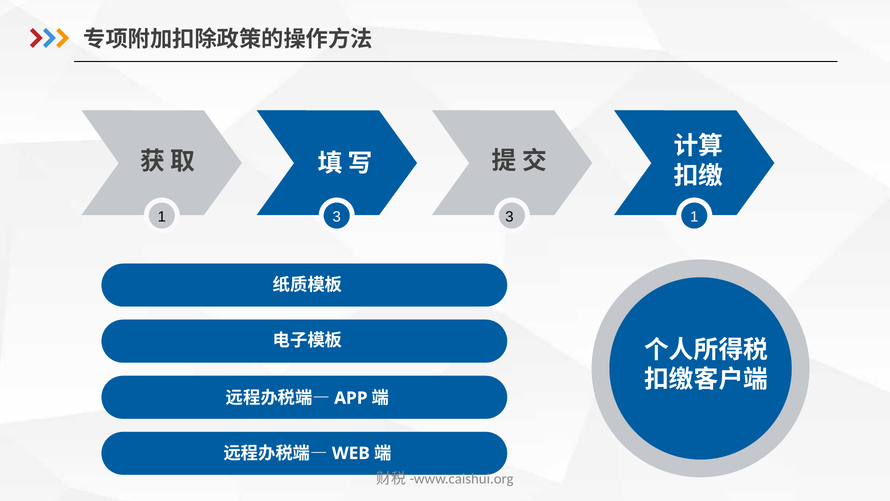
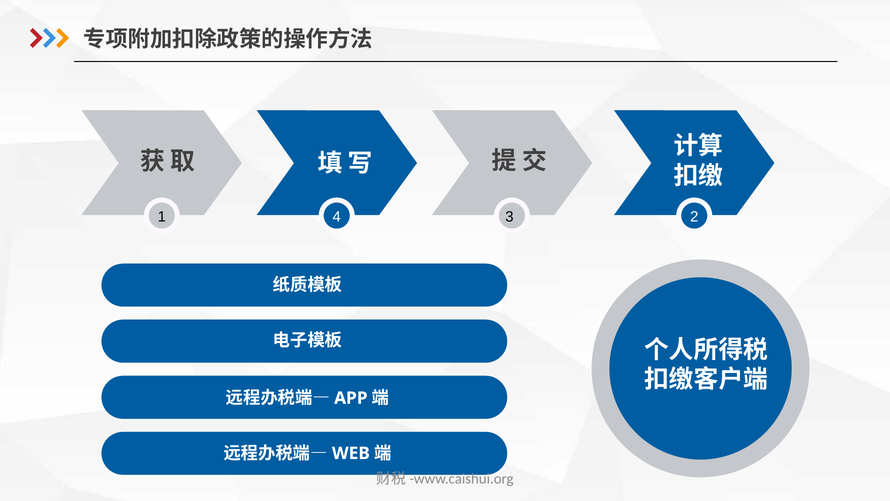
1 3: 3 -> 4 (337, 216)
3 1: 1 -> 2 (694, 216)
